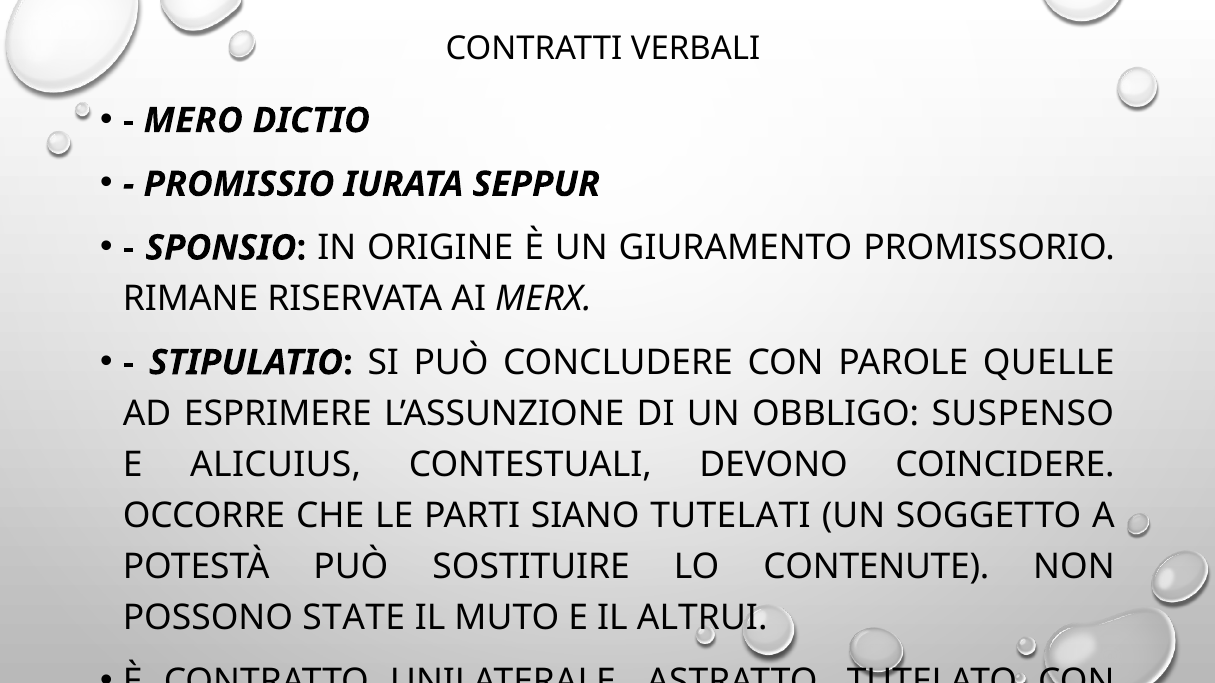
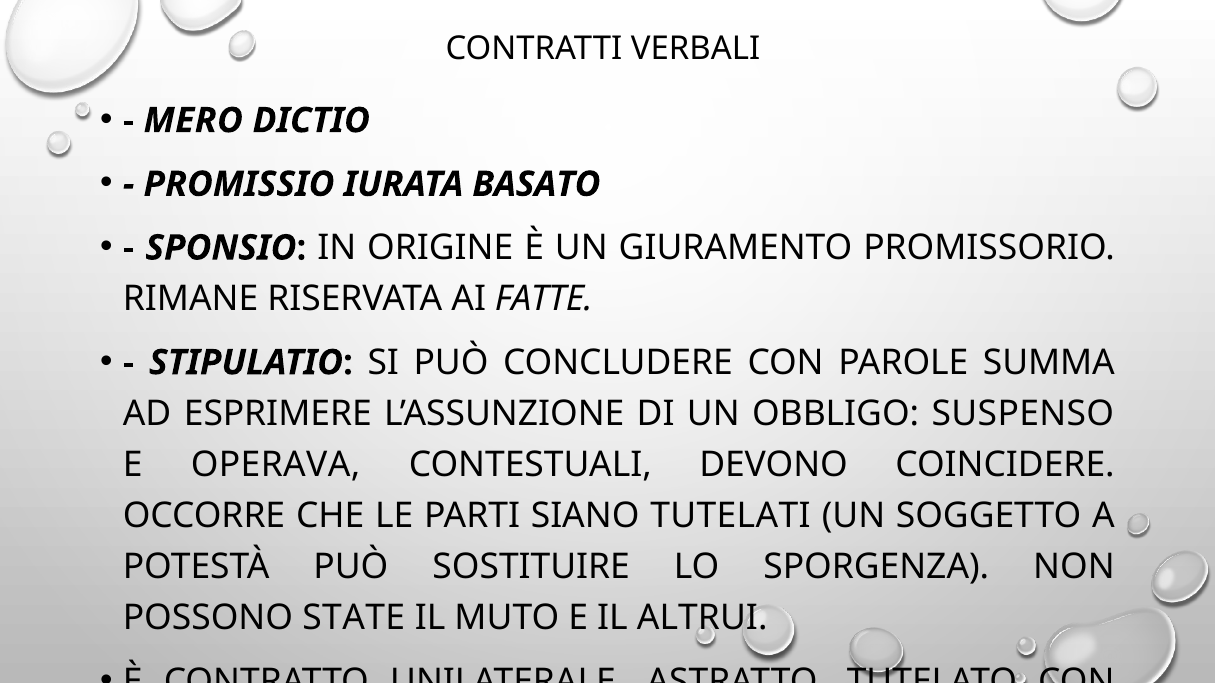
SEPPUR: SEPPUR -> BASATO (536, 184)
MERX: MERX -> FATTE (544, 299)
QUELLE: QUELLE -> SUMMA (1049, 363)
ALICUIUS: ALICUIUS -> OPERAVA (276, 465)
CONTENUTE: CONTENUTE -> SPORGENZA (876, 567)
